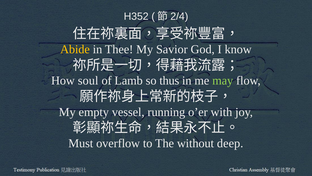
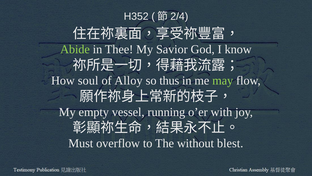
Abide colour: yellow -> light green (75, 49)
Lamb: Lamb -> Alloy (129, 80)
deep: deep -> blest (230, 143)
